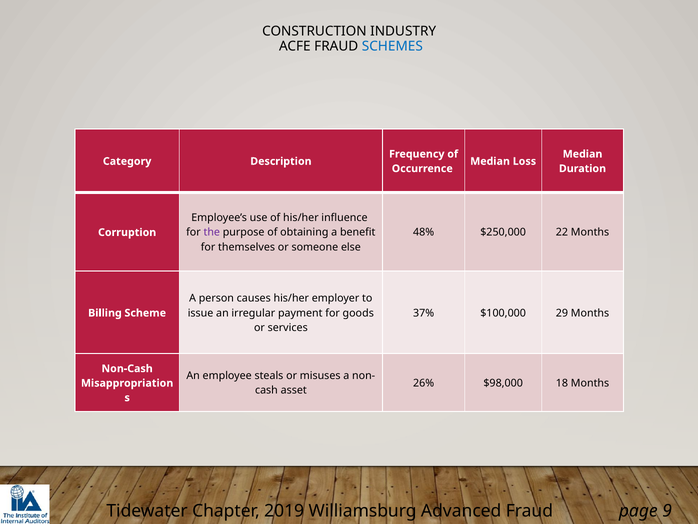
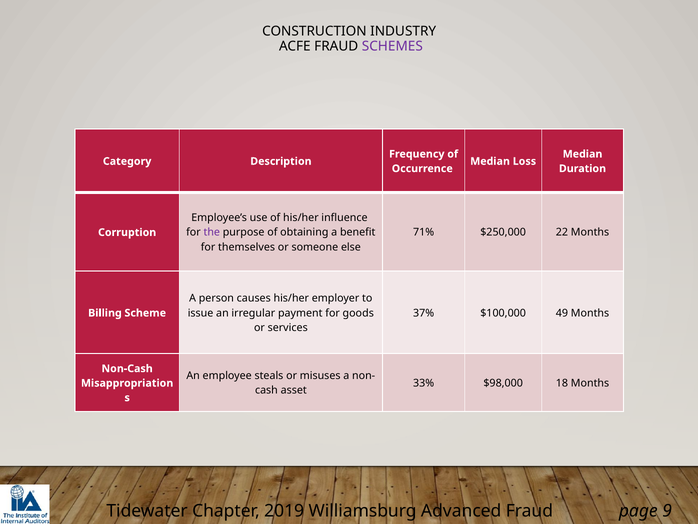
SCHEMES colour: blue -> purple (392, 46)
48%: 48% -> 71% (424, 232)
29: 29 -> 49 (562, 313)
26%: 26% -> 33% (424, 383)
